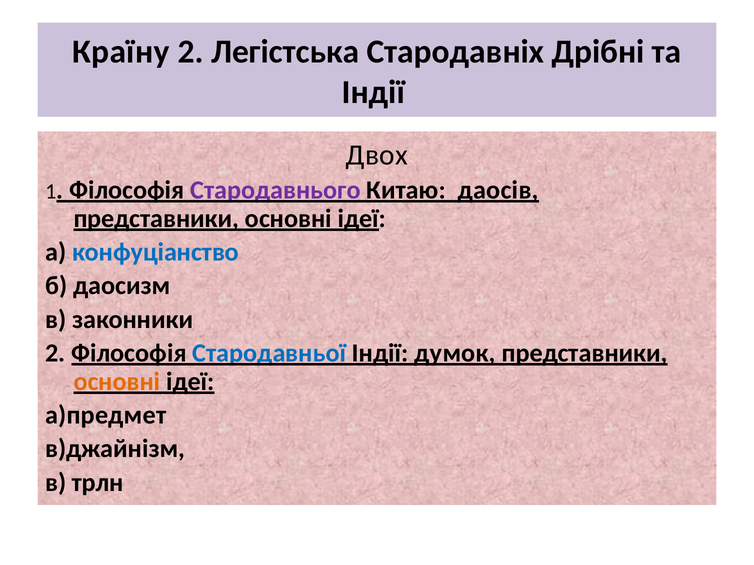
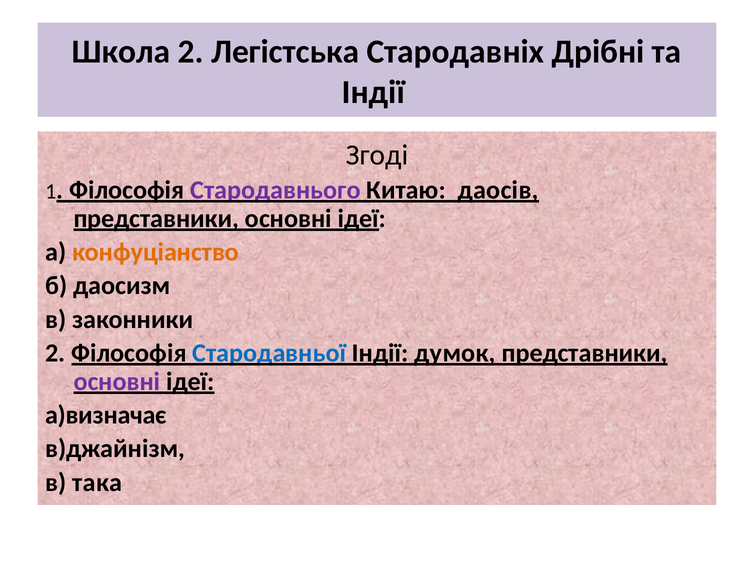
Країну: Країну -> Школа (121, 52)
Двох: Двох -> Згоді (377, 155)
конфуціанство colour: blue -> orange (156, 252)
основні colour: orange -> purple (117, 382)
а)предмет: а)предмет -> а)визначає (106, 416)
трлн: трлн -> така (97, 483)
